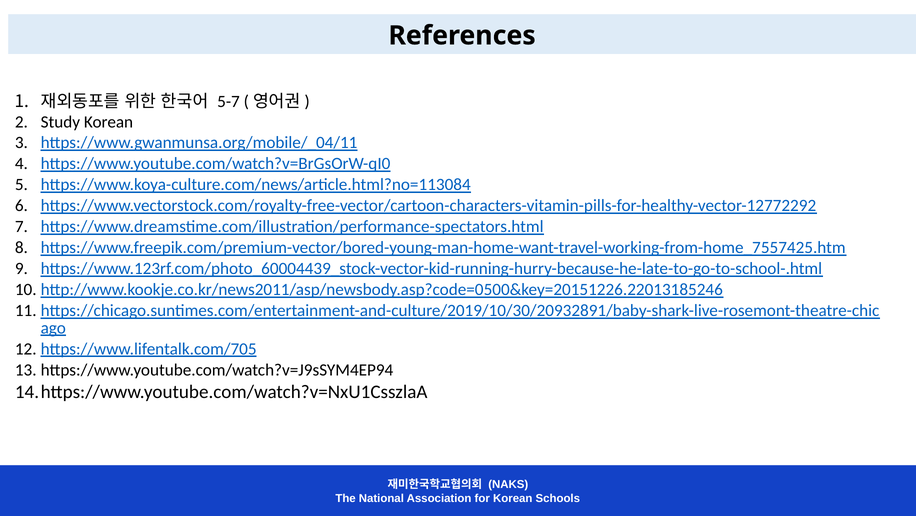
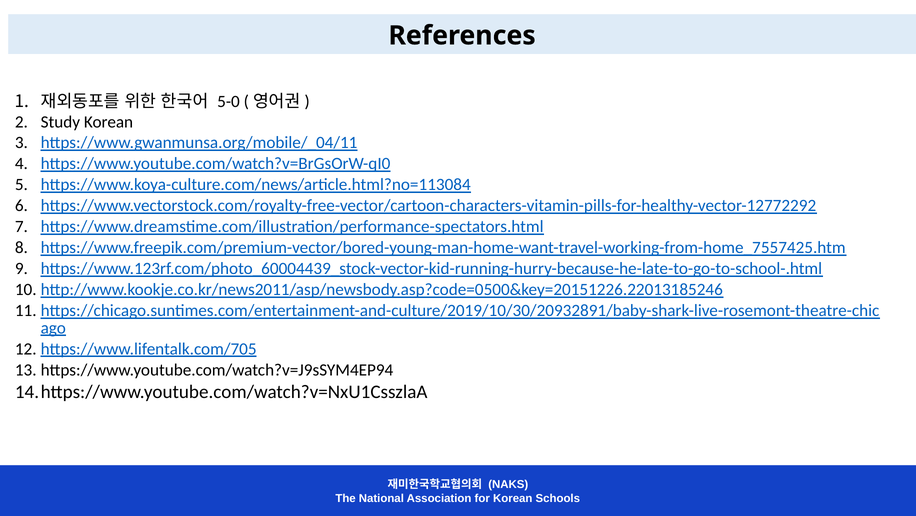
5-7: 5-7 -> 5-0 (229, 101)
